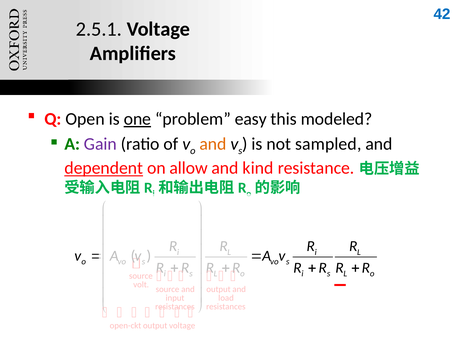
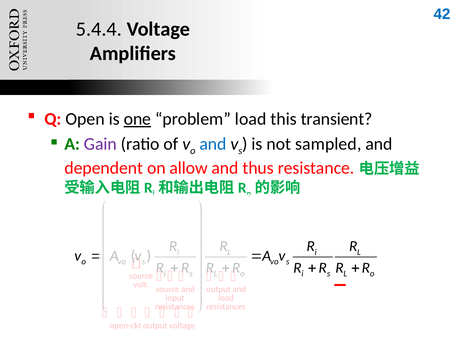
2.5.1: 2.5.1 -> 5.4.4 (99, 29)
problem easy: easy -> load (251, 119)
modeled: modeled -> transient (337, 119)
and colour: orange -> blue (213, 144)
dependent underline: present -> none (104, 168)
kind: kind -> thus (258, 168)
